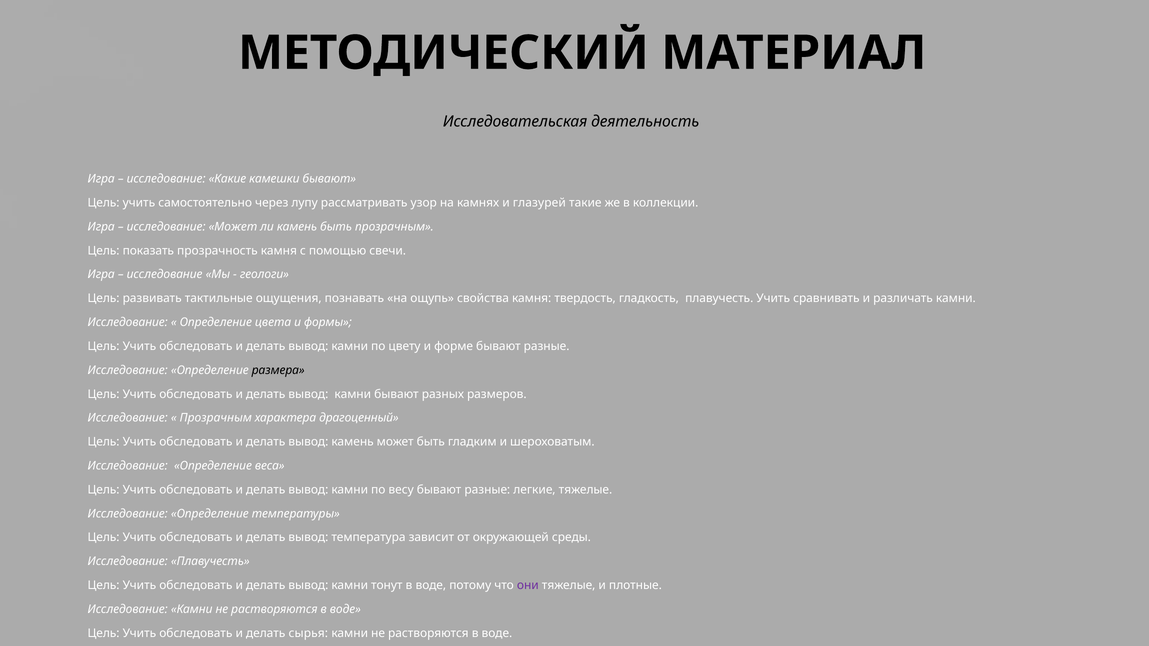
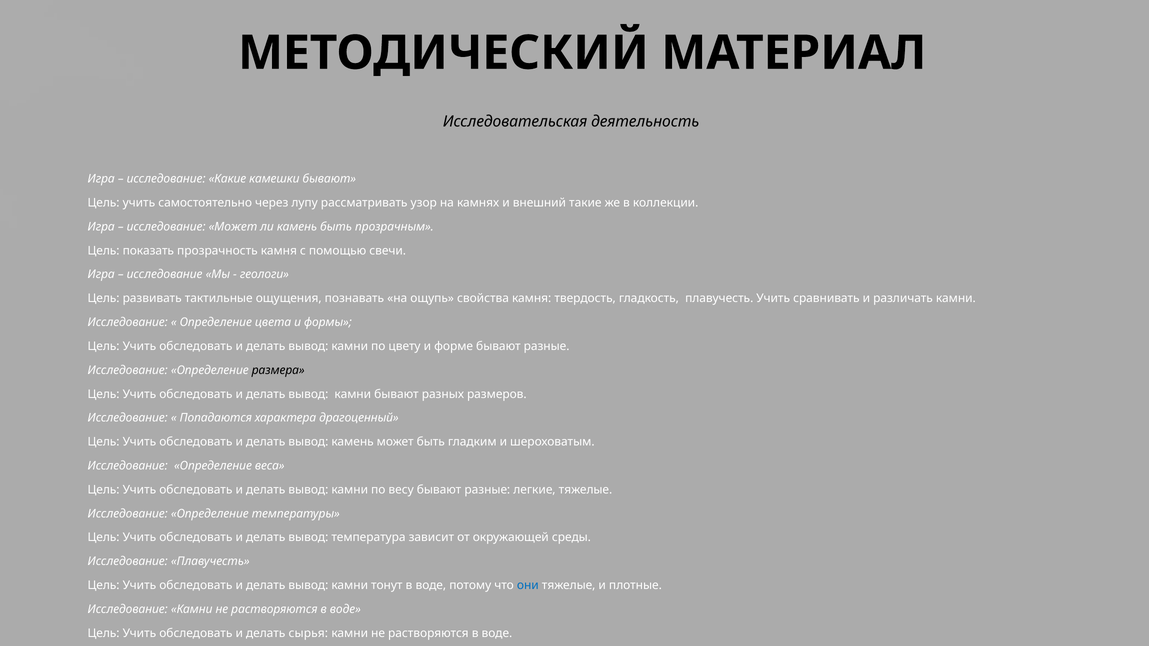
глазурей: глазурей -> внешний (539, 203)
Прозрачным: Прозрачным -> Попадаются (216, 418)
они colour: purple -> blue (528, 586)
